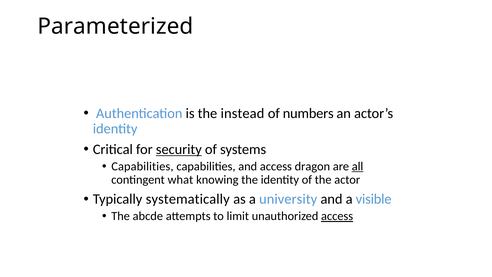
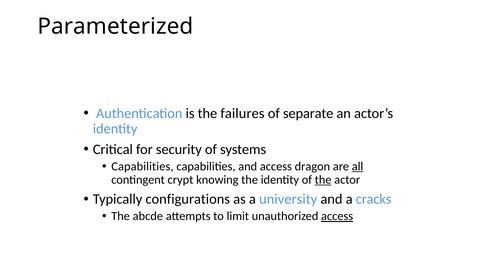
instead: instead -> failures (242, 113)
numbers: numbers -> separate (308, 113)
security underline: present -> none (179, 149)
what: what -> crypt (180, 180)
the underline: none -> present (323, 180)
systematically: systematically -> configurations (188, 199)
visible: visible -> cracks (374, 199)
